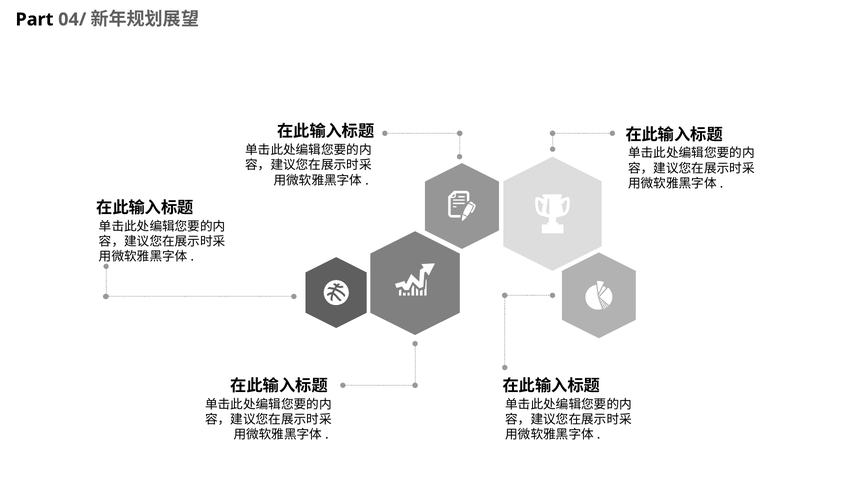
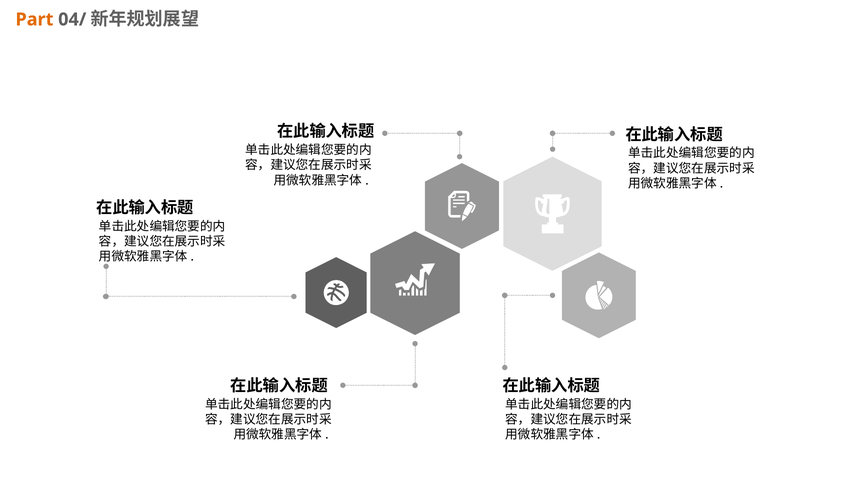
Part colour: black -> orange (34, 19)
